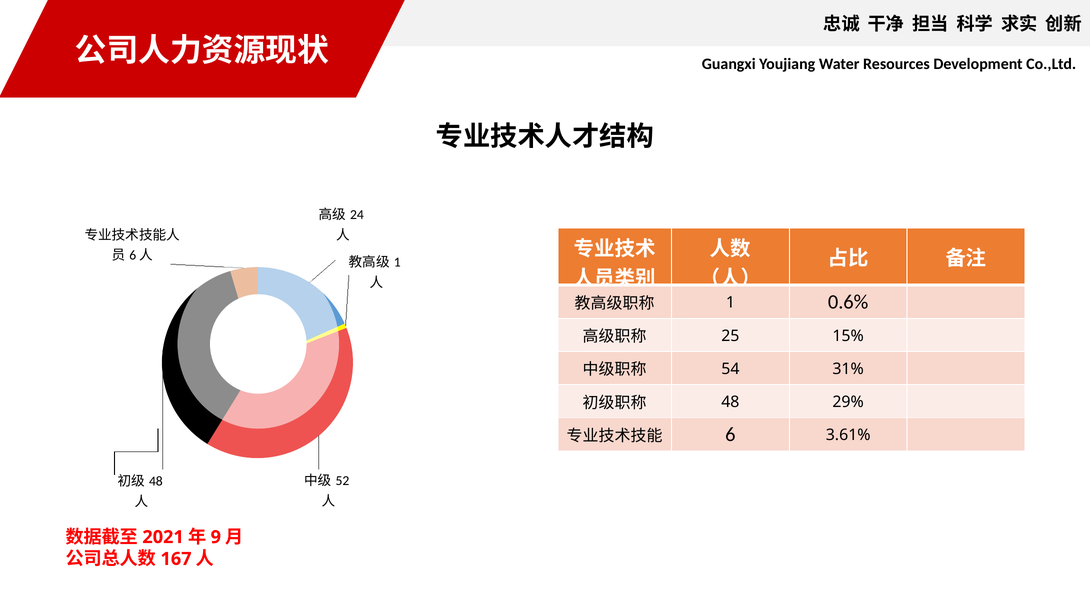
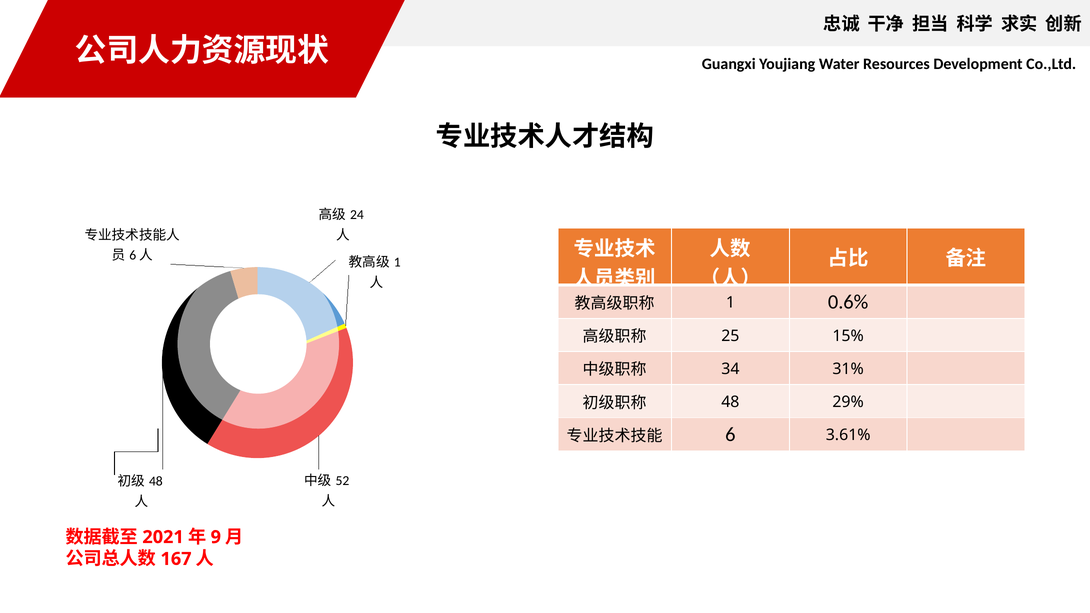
54: 54 -> 34 (730, 369)
